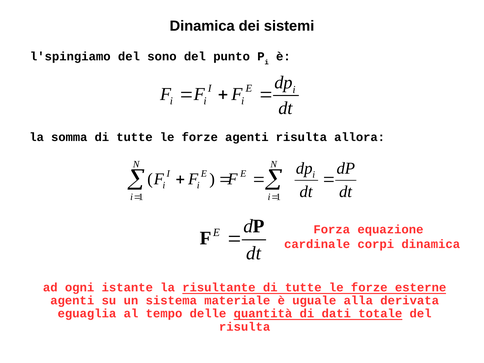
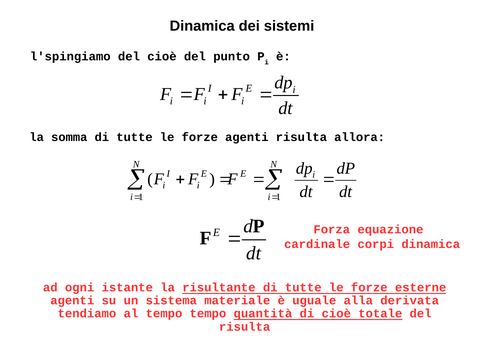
del sono: sono -> cioè (162, 57)
eguaglia: eguaglia -> tendiamo (87, 314)
tempo delle: delle -> tempo (208, 314)
di dati: dati -> cioè (336, 314)
